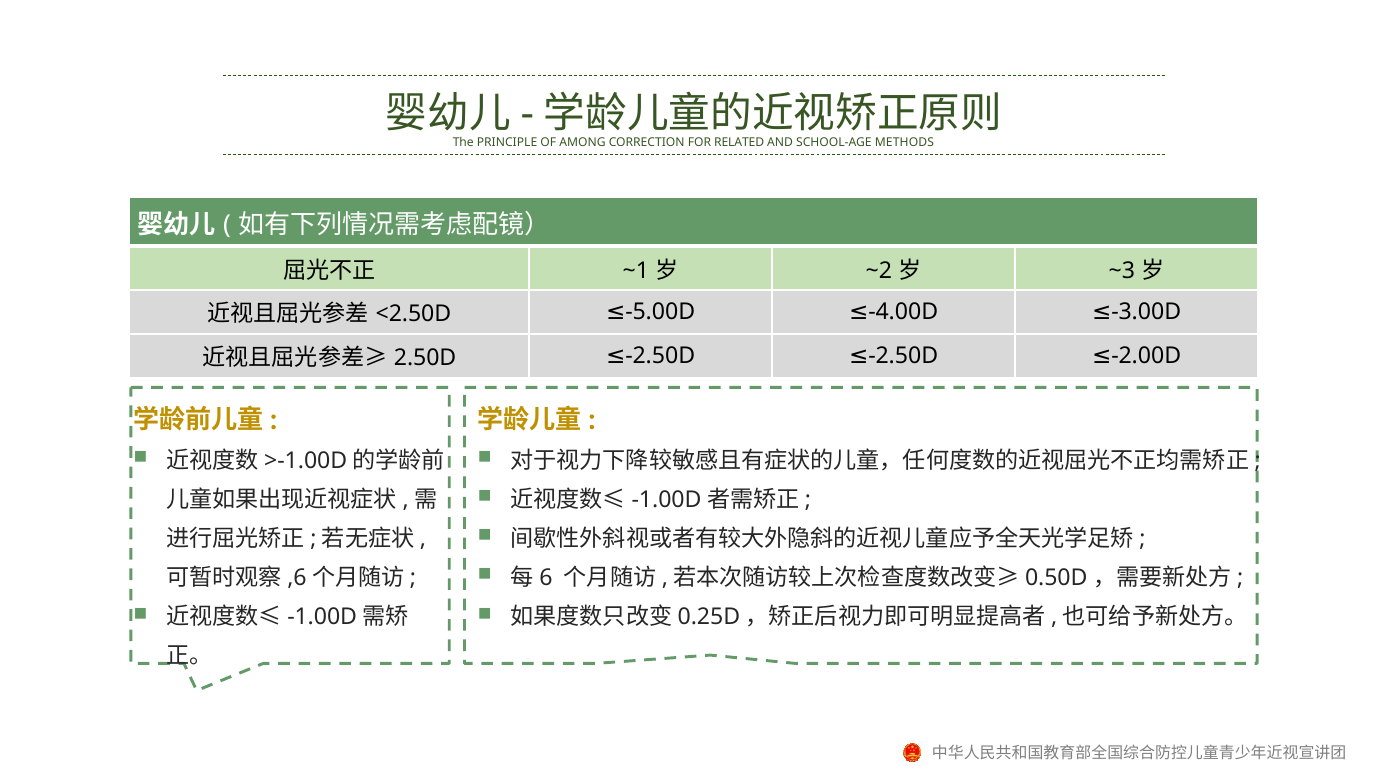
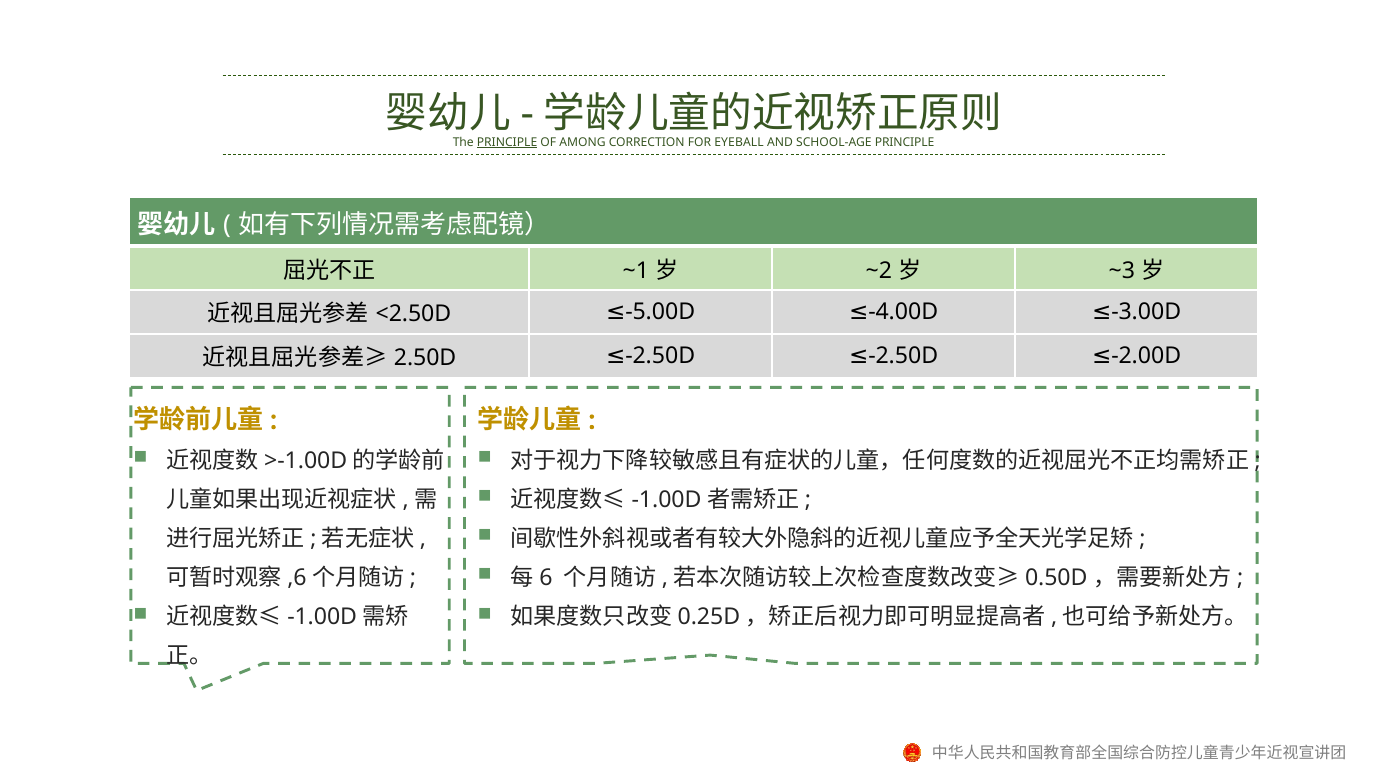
PRINCIPLE underline: none -> present (507, 142)
RELATED: RELATED -> EYEBALL (739, 142)
SCHOOL-AGE METHODS: METHODS -> PRINCIPLE (905, 142)
